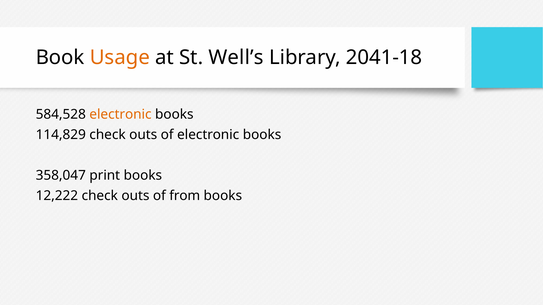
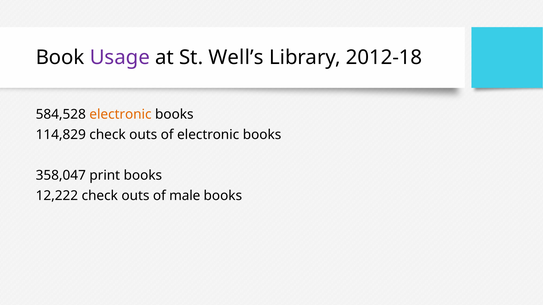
Usage colour: orange -> purple (120, 57)
2041-18: 2041-18 -> 2012-18 (384, 57)
from: from -> male (185, 196)
